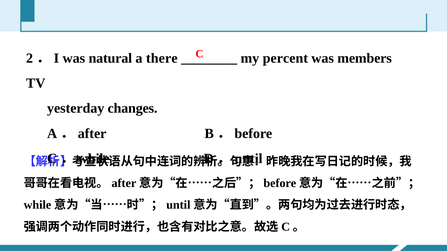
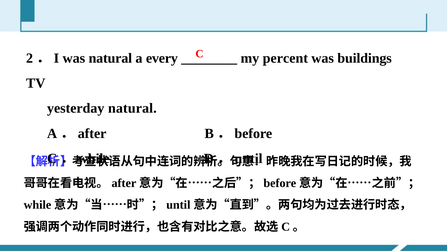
there: there -> every (162, 58)
members: members -> buildings (365, 58)
yesterday changes: changes -> natural (132, 109)
